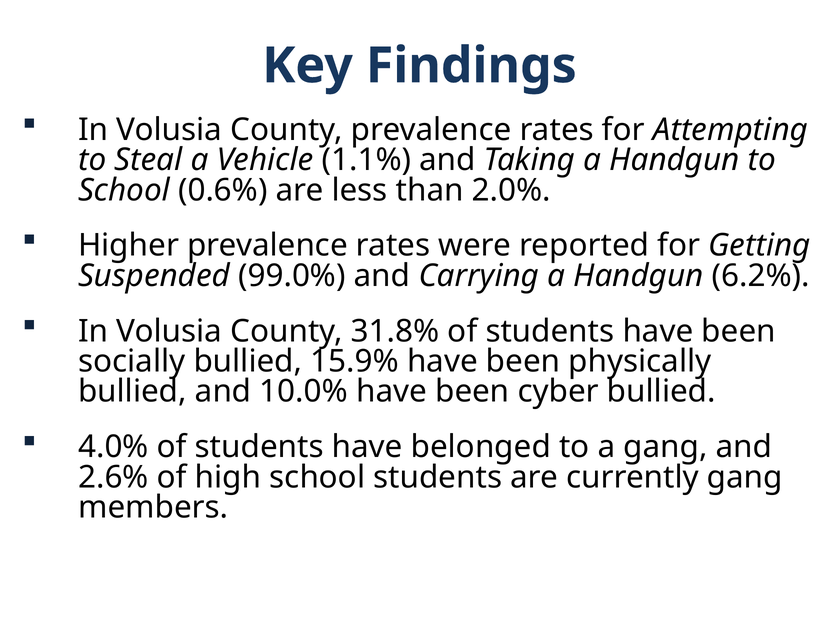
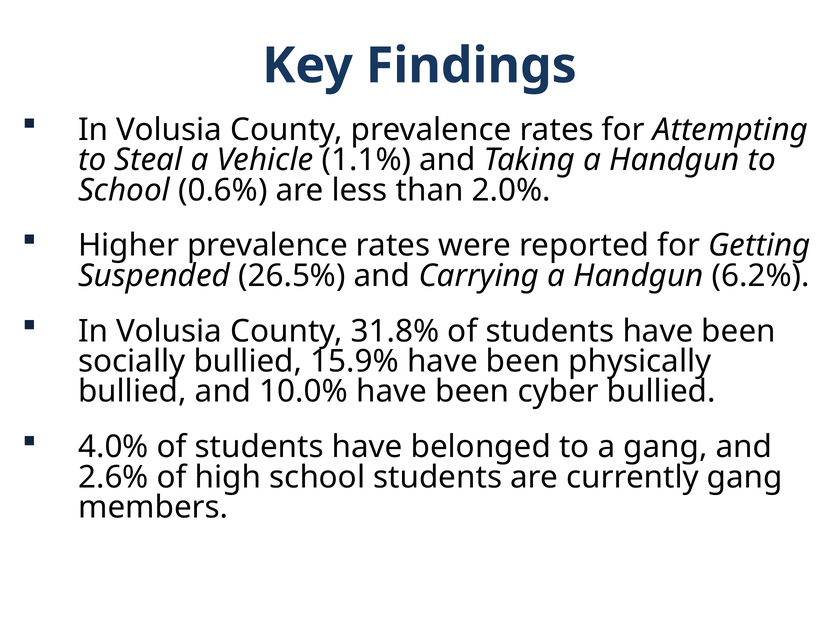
99.0%: 99.0% -> 26.5% (292, 276)
